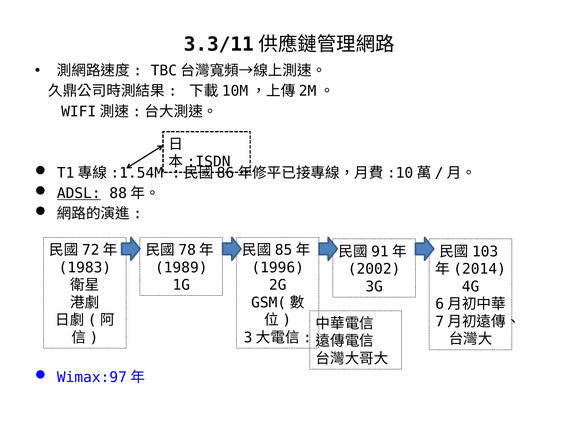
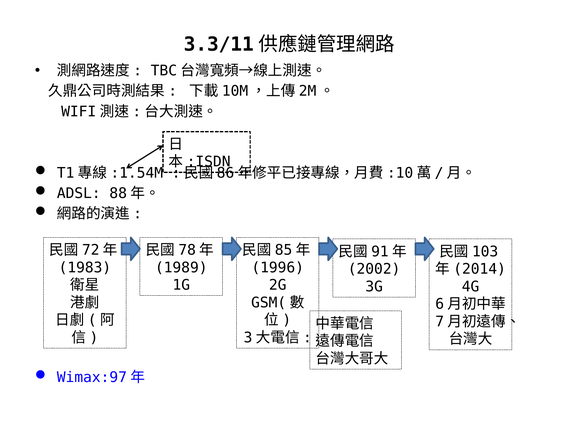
ADSL underline: present -> none (79, 193)
